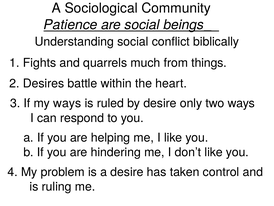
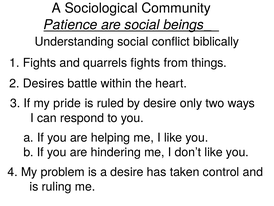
quarrels much: much -> fights (145, 63)
my ways: ways -> pride (67, 103)
